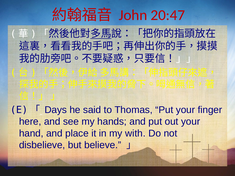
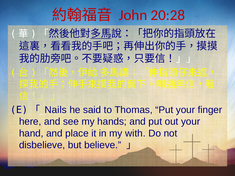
20:47: 20:47 -> 20:28 (168, 15)
Days: Days -> Nails (56, 110)
